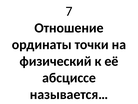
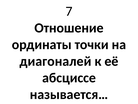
физический: физический -> диагоналей (55, 61)
